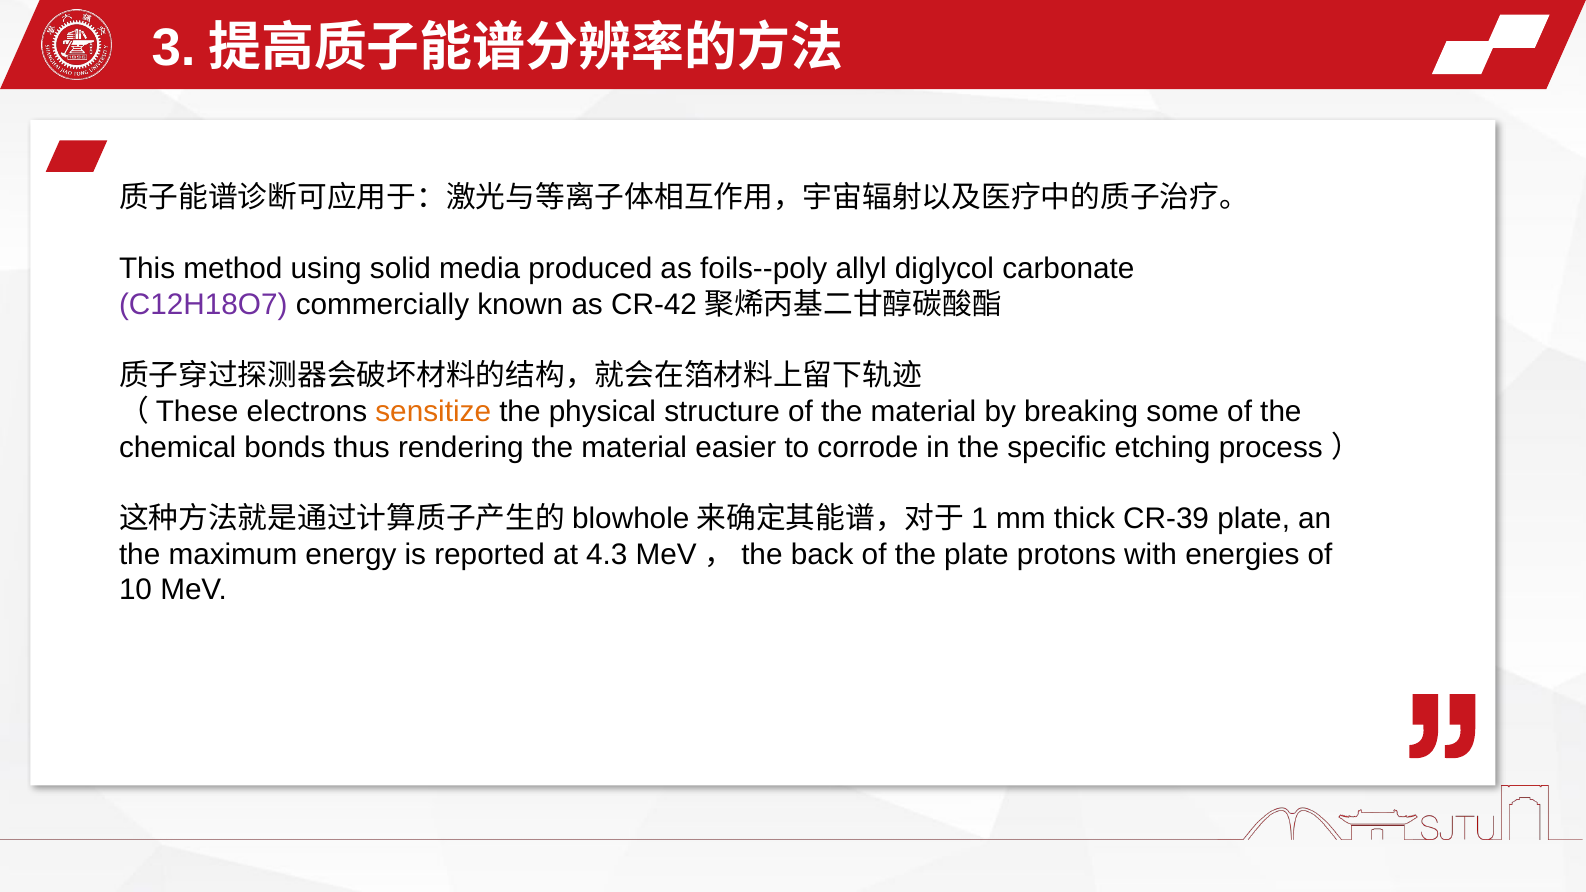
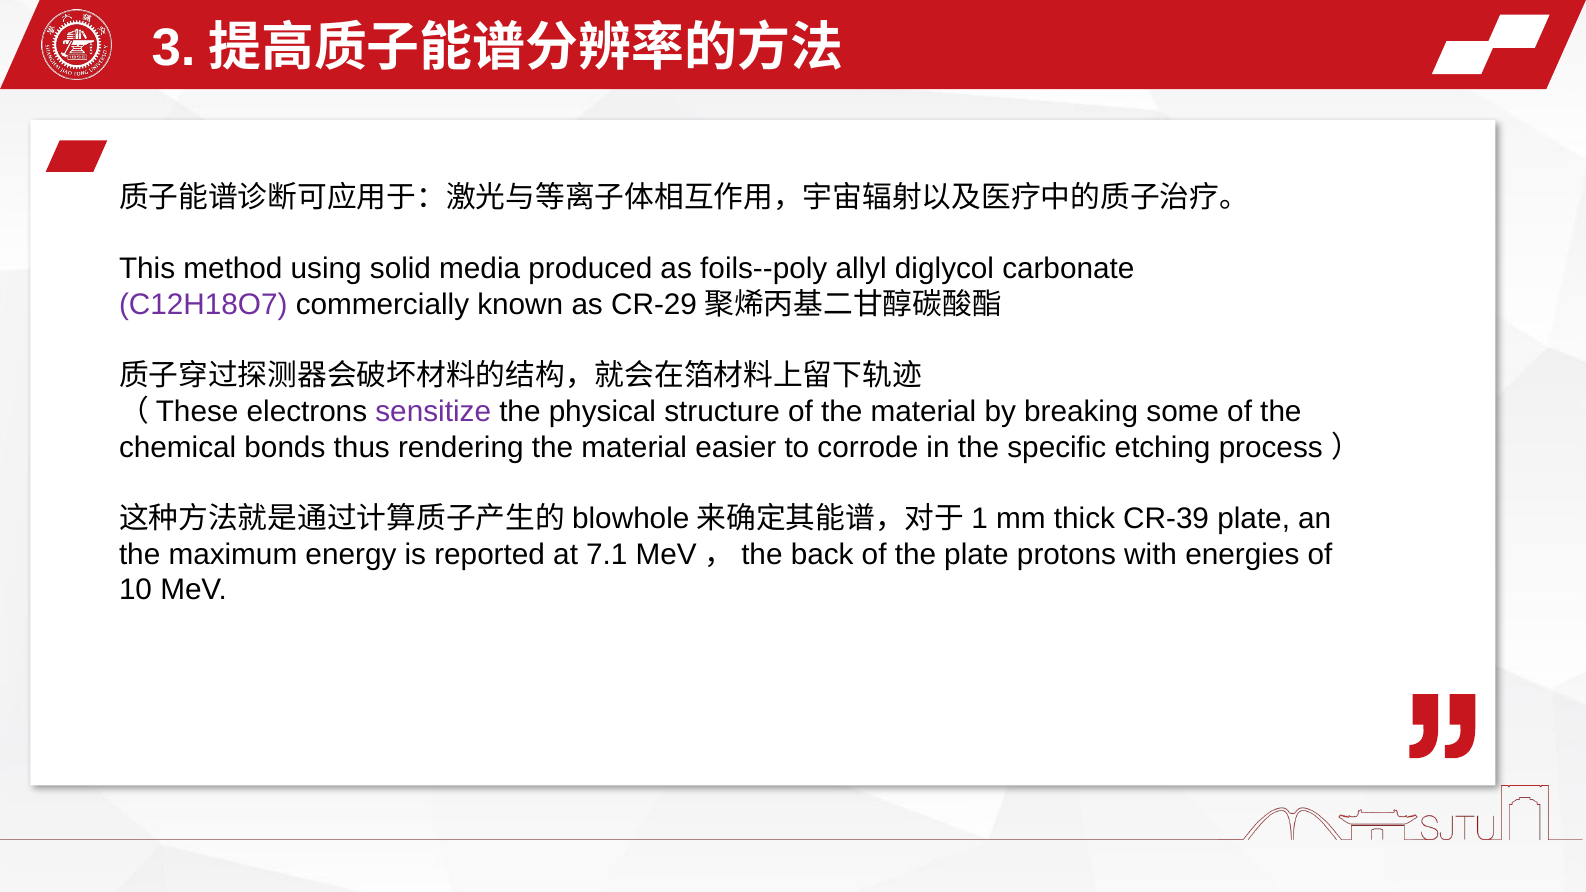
CR-42: CR-42 -> CR-29 (654, 305)
sensitize colour: orange -> purple (433, 412)
4.3: 4.3 -> 7.1 (607, 554)
